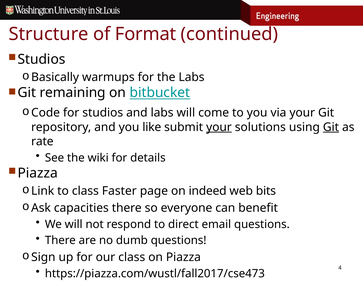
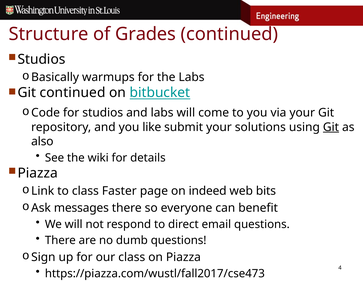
Format: Format -> Grades (146, 34)
remaining: remaining -> continued (73, 93)
your underline: present -> none (219, 127)
rate: rate -> also (42, 141)
capacities: capacities -> messages (81, 208)
